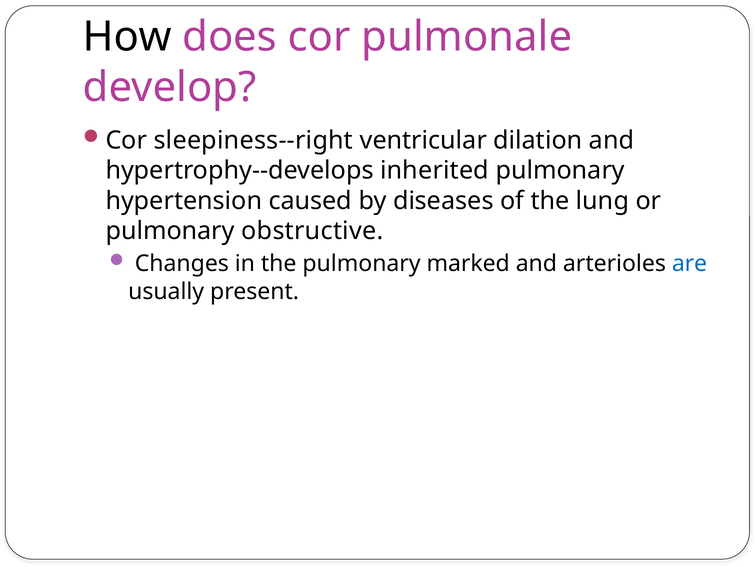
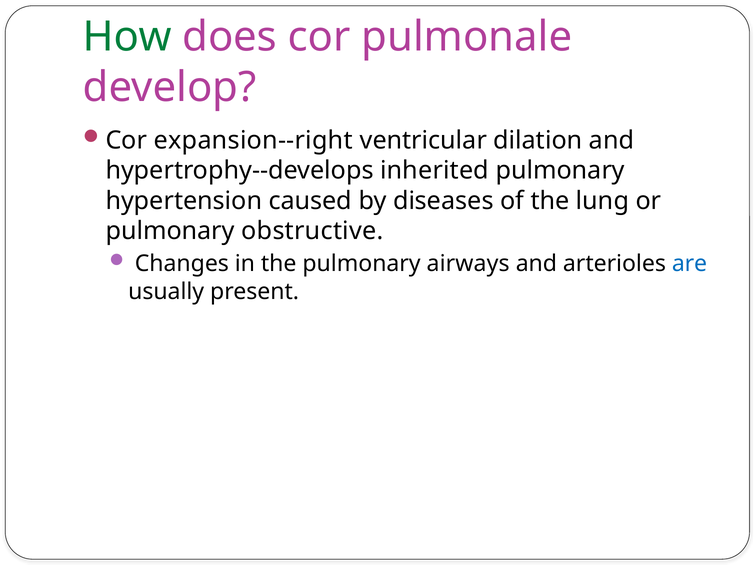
How colour: black -> green (127, 37)
sleepiness--right: sleepiness--right -> expansion--right (253, 140)
marked: marked -> airways (468, 263)
